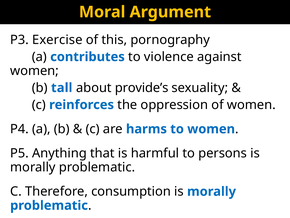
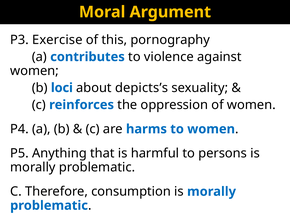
tall: tall -> loci (62, 88)
provide’s: provide’s -> depicts’s (142, 88)
